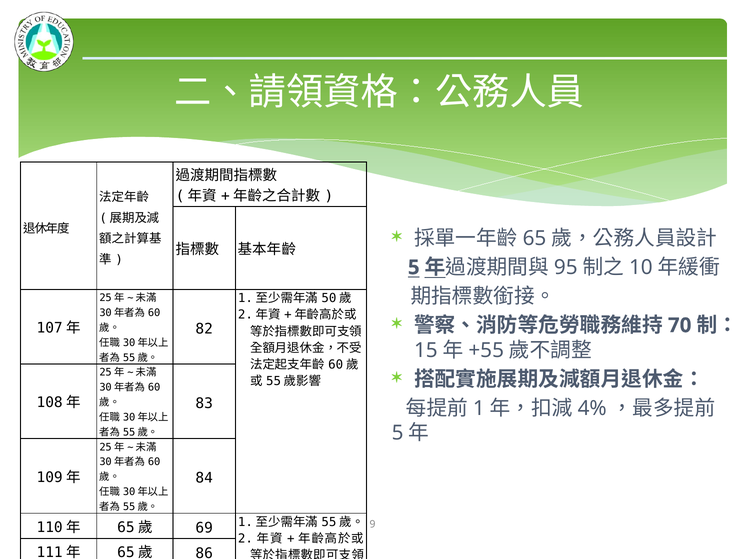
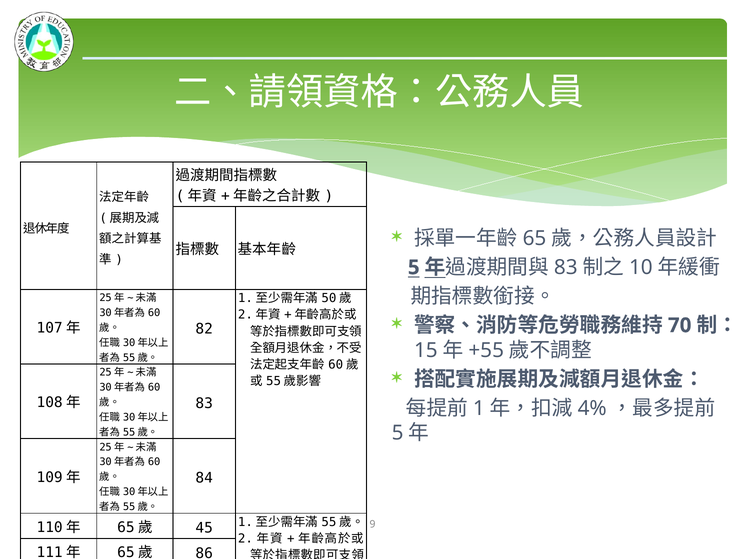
95: 95 -> 83 (566, 267)
69: 69 -> 45 (204, 528)
